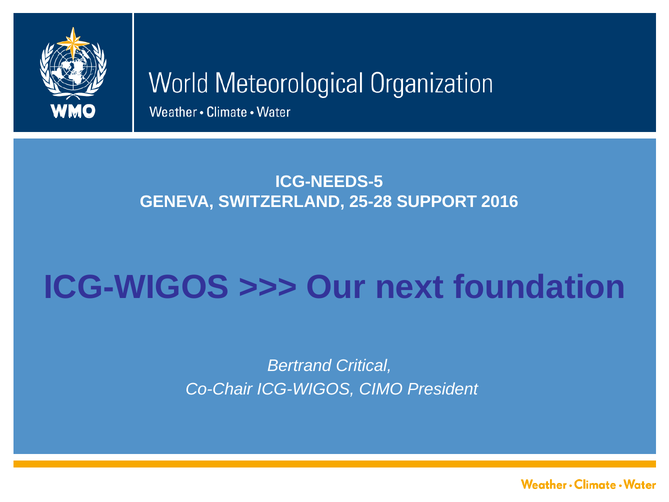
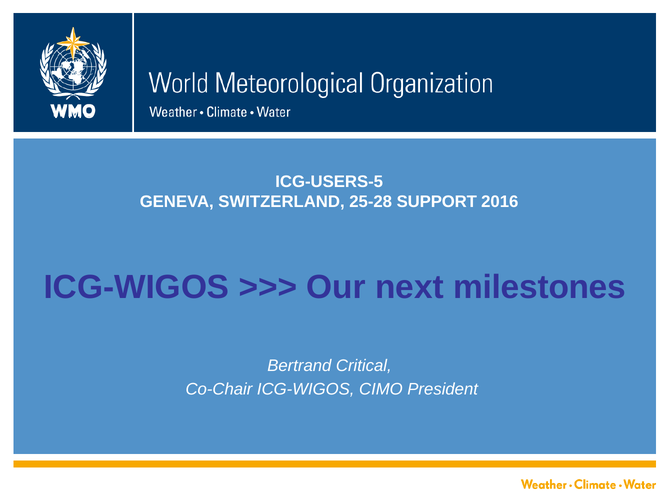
ICG-NEEDS-5: ICG-NEEDS-5 -> ICG-USERS-5 (329, 181)
foundation: foundation -> milestones (540, 287)
